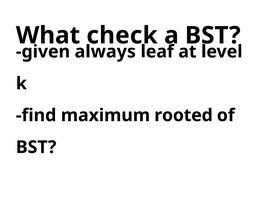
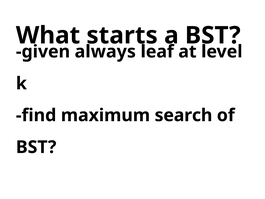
check: check -> starts (122, 35)
rooted: rooted -> search (184, 115)
